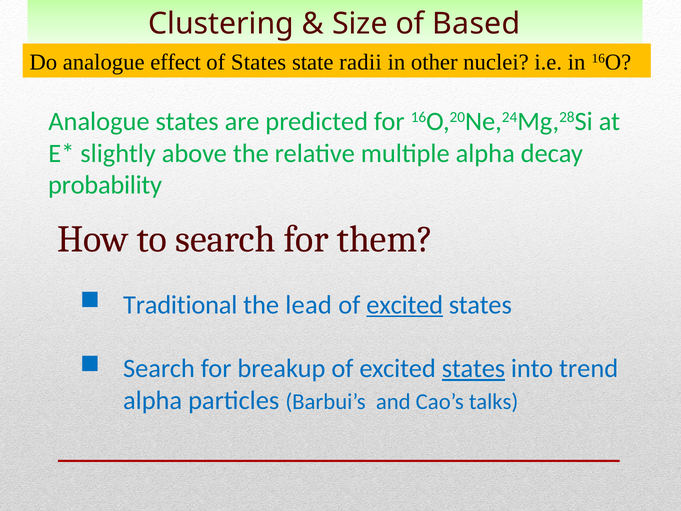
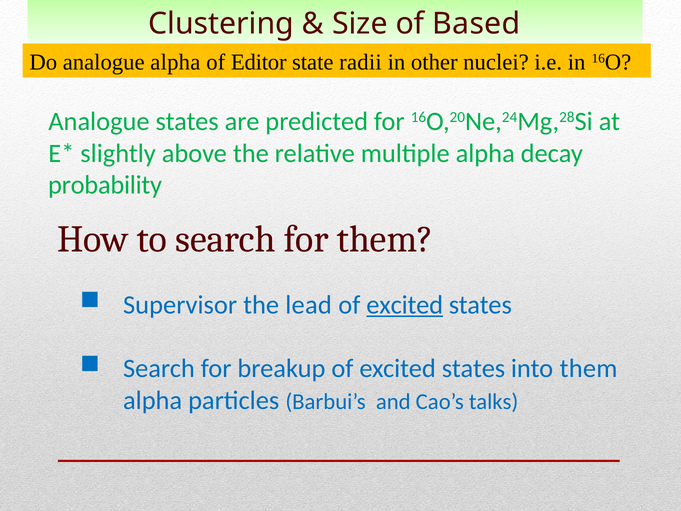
analogue effect: effect -> alpha (175, 62)
of States: States -> Editor (259, 62)
Traditional: Traditional -> Supervisor (180, 305)
states underline: present -> none (473, 368)
into trend: trend -> them (589, 368)
